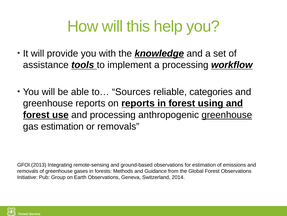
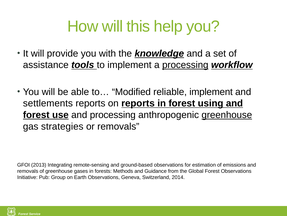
processing underline: none -> present (185, 65)
Sources: Sources -> Modified (131, 92)
reliable categories: categories -> implement (211, 92)
greenhouse: greenhouse -> settlements (48, 103)
gas estimation: estimation -> strategies (62, 126)
